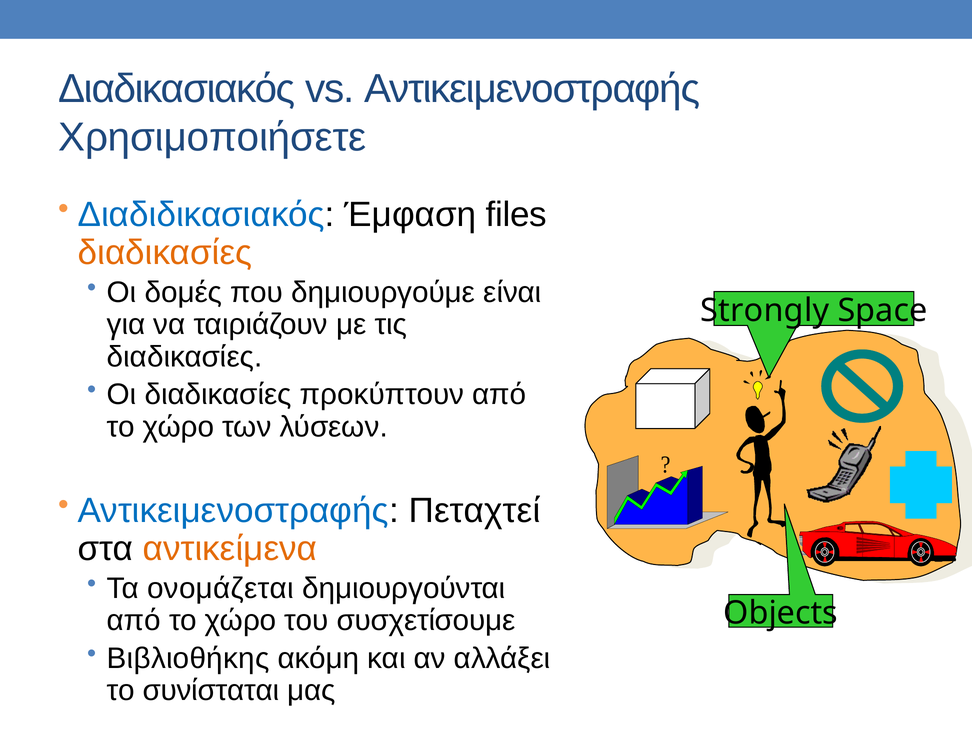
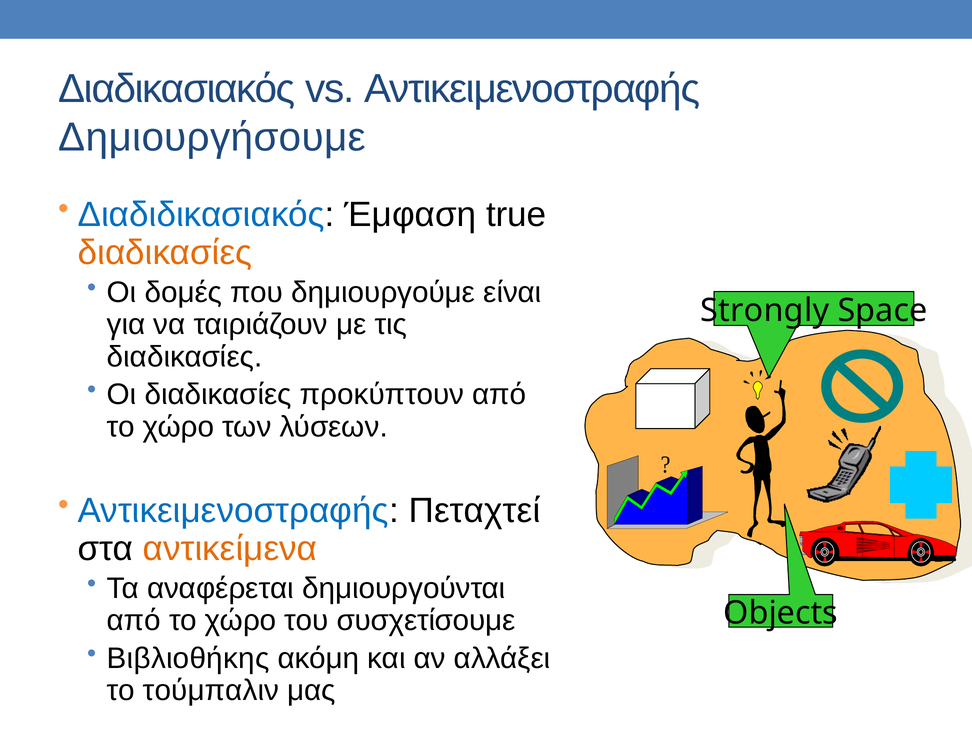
Χρησιμοποιήσετε: Χρησιμοποιήσετε -> Δημιουργήσουμε (212, 137)
files: files -> true (516, 215)
ονομάζεται: ονομάζεται -> αναφέρεται (221, 589)
συνίσταται: συνίσταται -> τούμπαλιν (211, 691)
